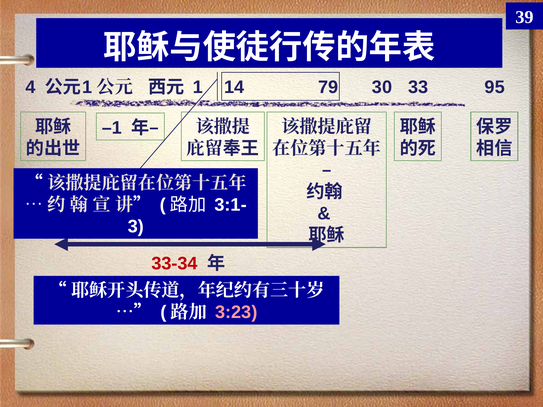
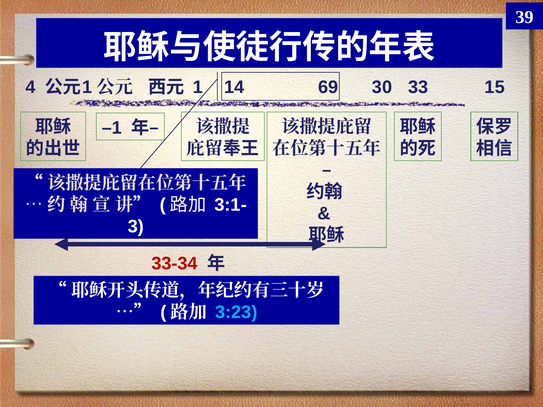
79: 79 -> 69 (328, 87)
95: 95 -> 15 (495, 87)
3:23 colour: pink -> light blue (236, 313)
